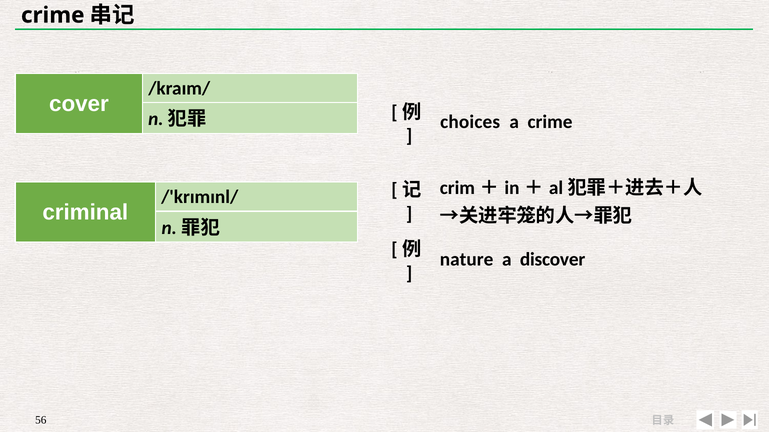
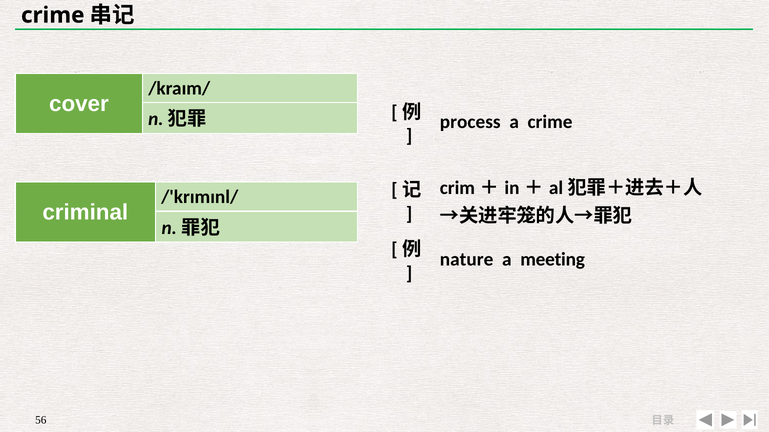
choices: choices -> process (470, 122)
discover: discover -> meeting (553, 260)
